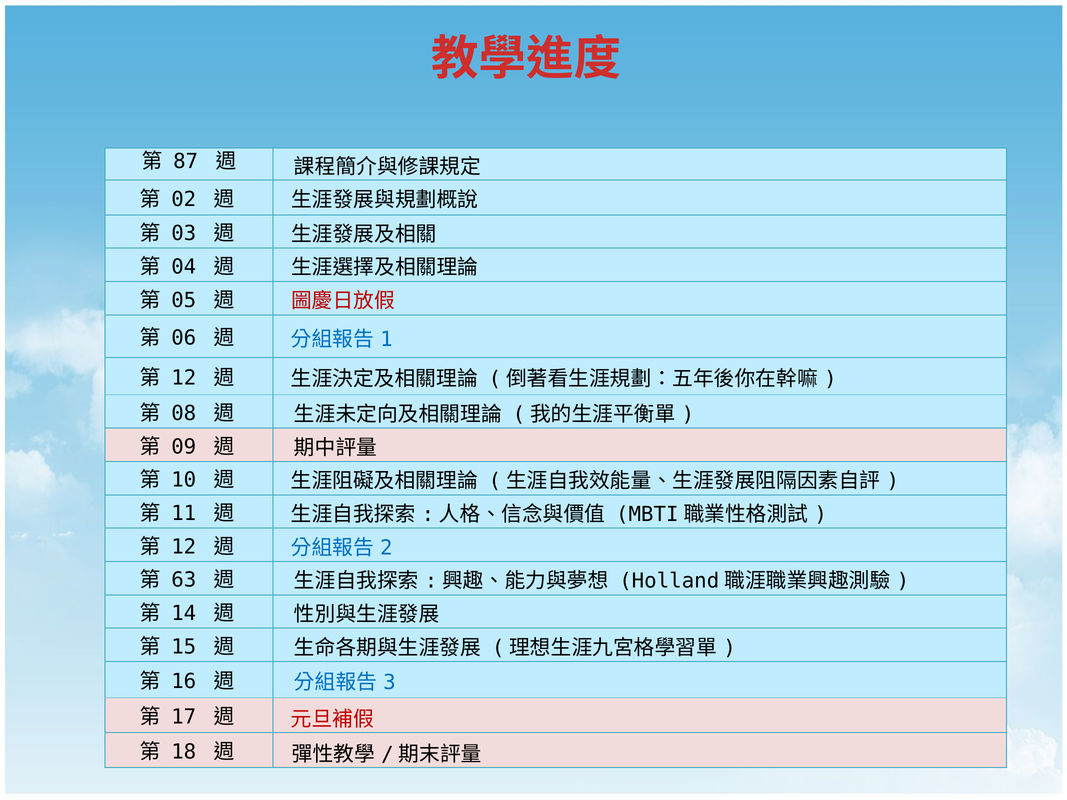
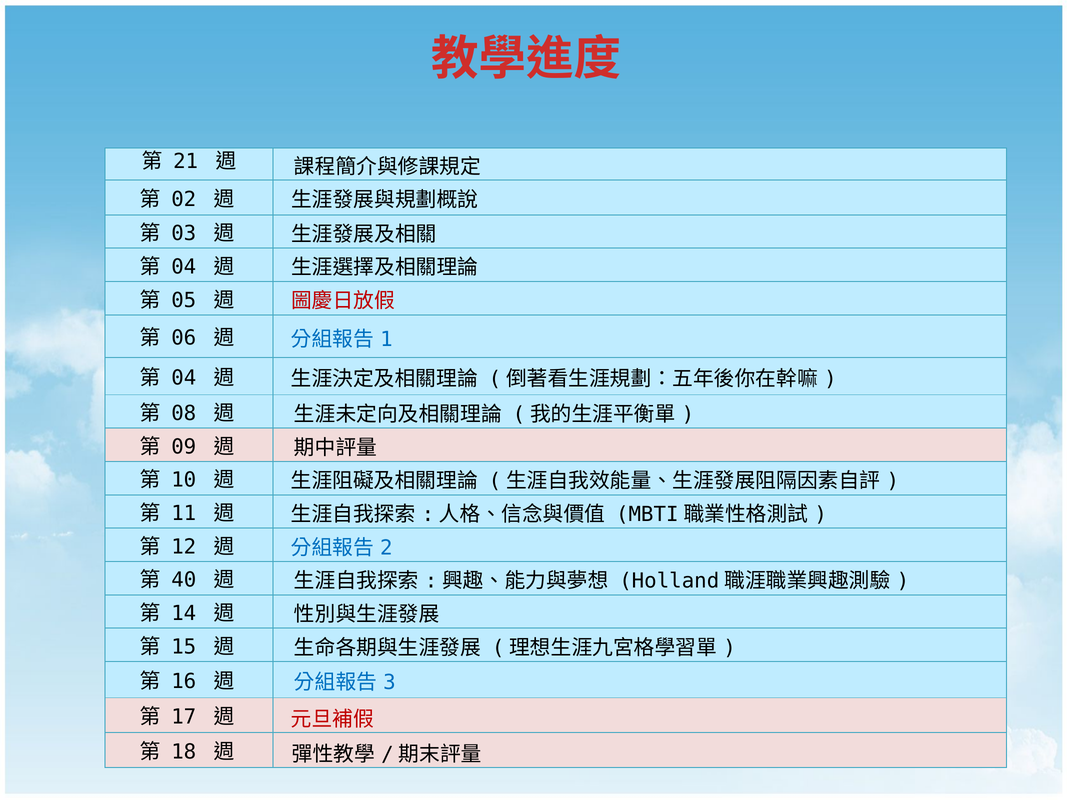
87: 87 -> 21 (186, 161)
12: 12 -> 04 (184, 378)
63: 63 -> 40 (184, 580)
